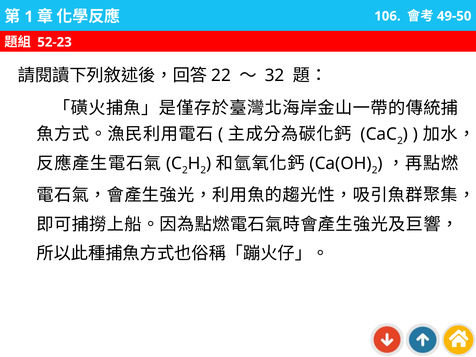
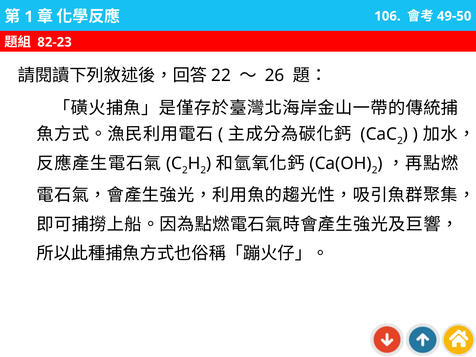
52-23: 52-23 -> 82-23 (55, 42)
32: 32 -> 26 (274, 76)
